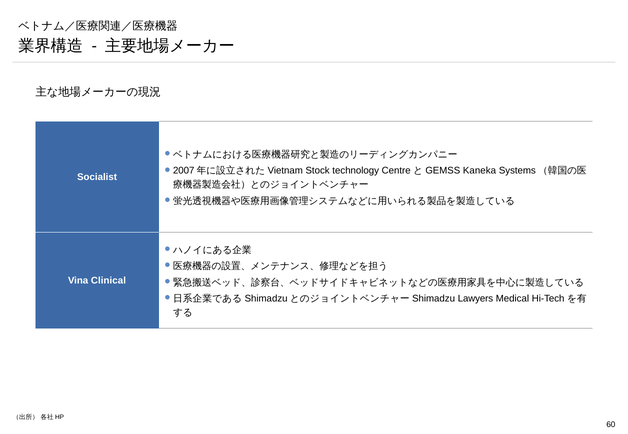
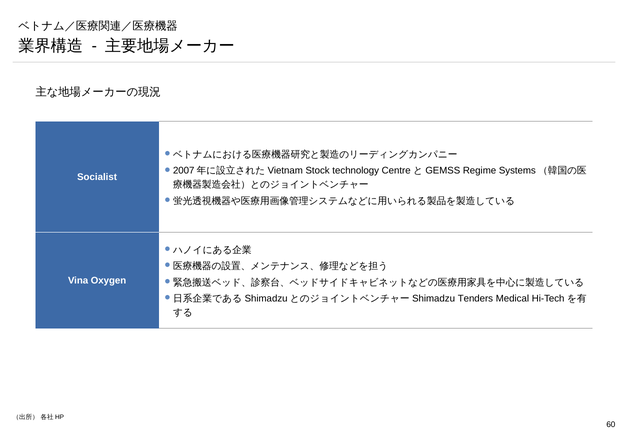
Kaneka: Kaneka -> Regime (480, 171)
Clinical: Clinical -> Oxygen (109, 281)
Lawyers: Lawyers -> Tenders (475, 299)
